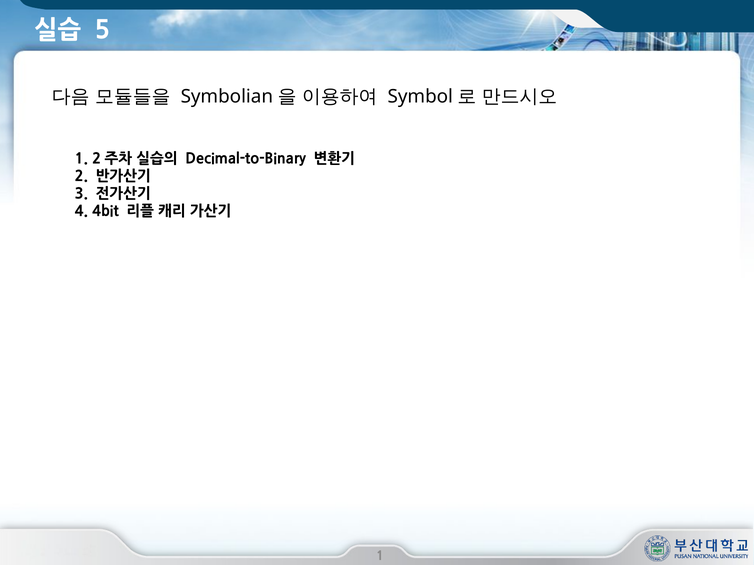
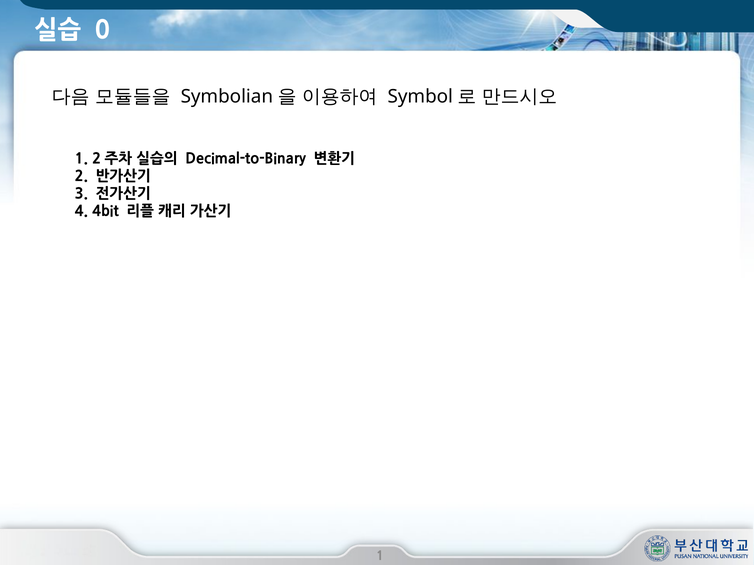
5: 5 -> 0 (102, 30)
